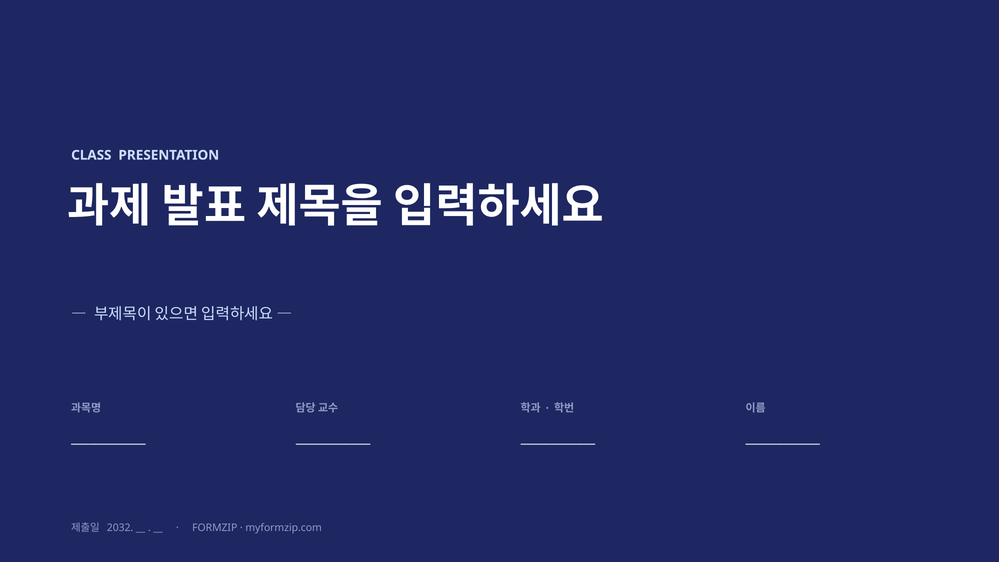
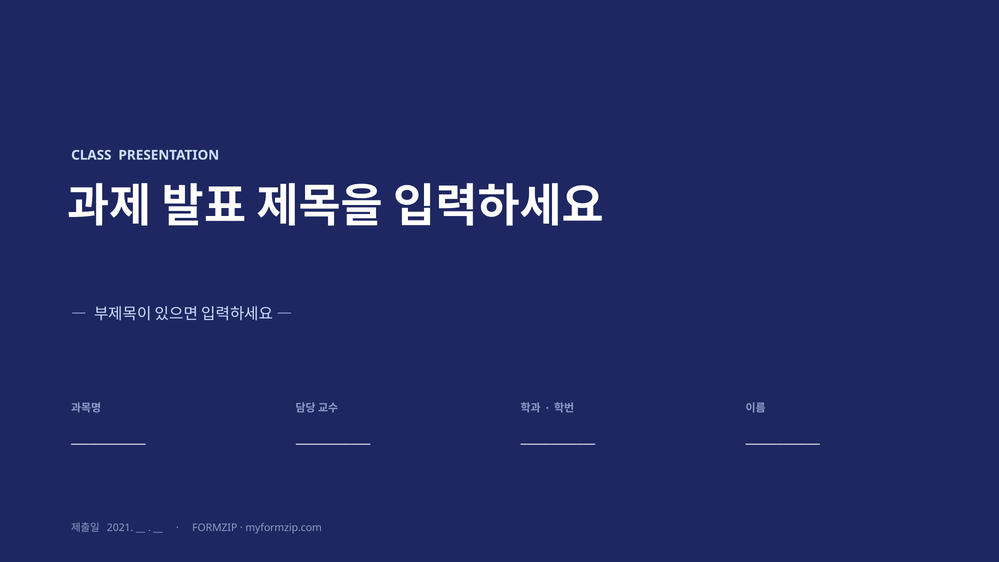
2032: 2032 -> 2021 (120, 528)
